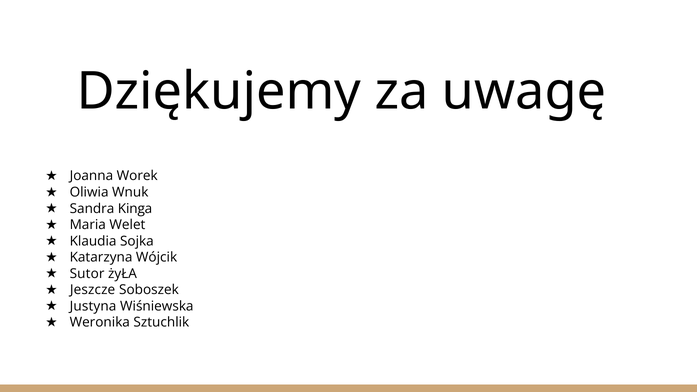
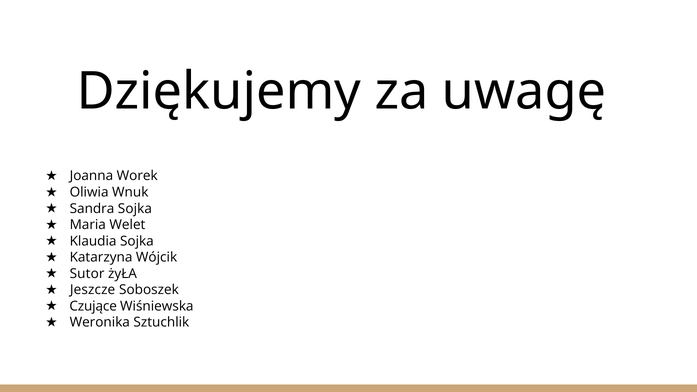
Sandra Kinga: Kinga -> Sojka (135, 209)
Justyna: Justyna -> Czujące (93, 306)
